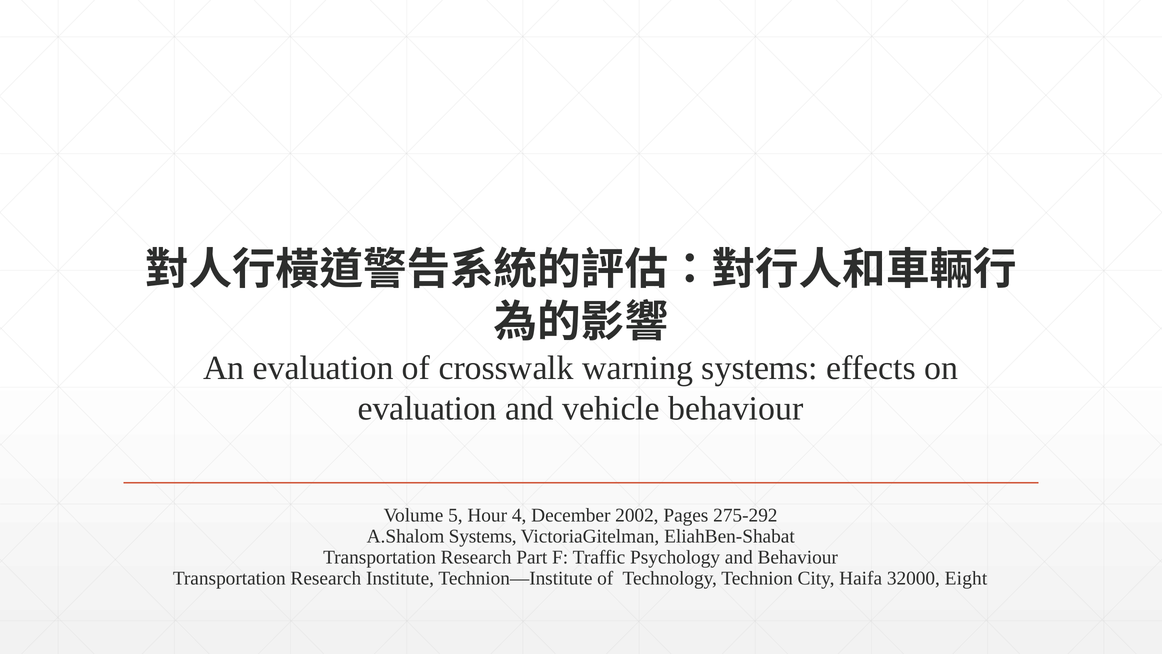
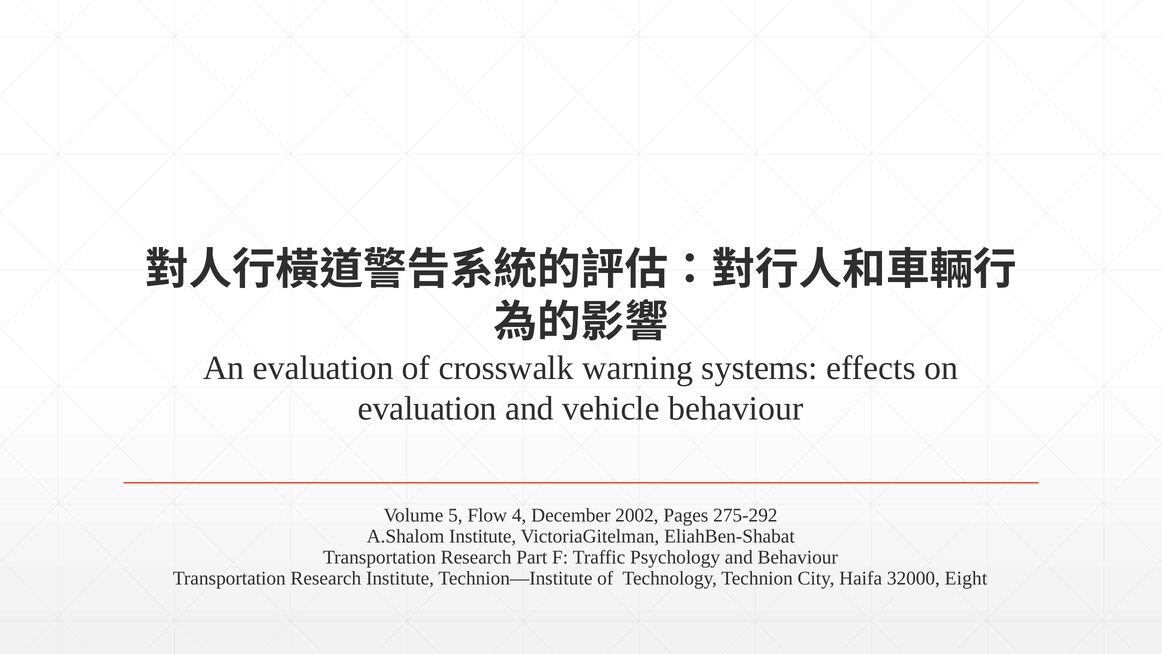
Hour: Hour -> Flow (487, 515)
A.Shalom Systems: Systems -> Institute (483, 536)
